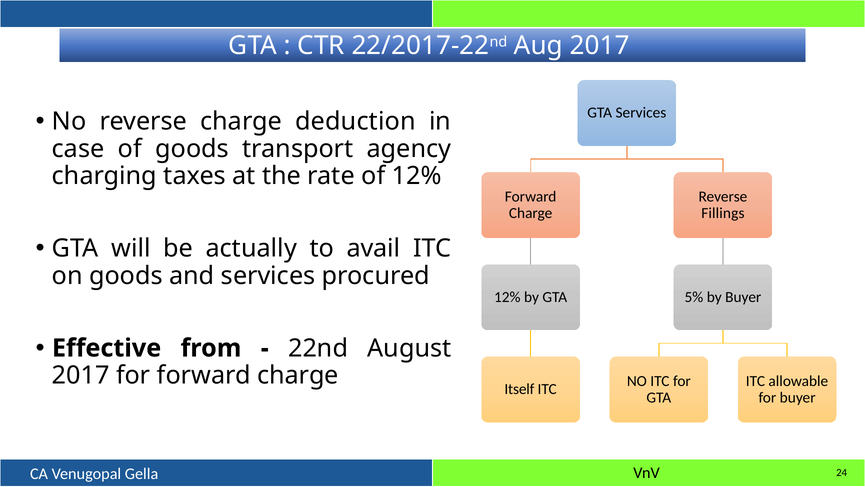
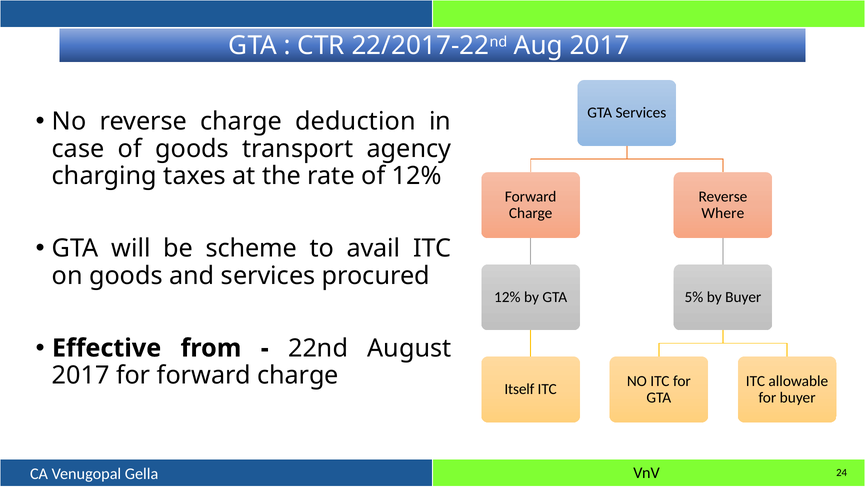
Fillings: Fillings -> Where (723, 213)
actually: actually -> scheme (251, 248)
